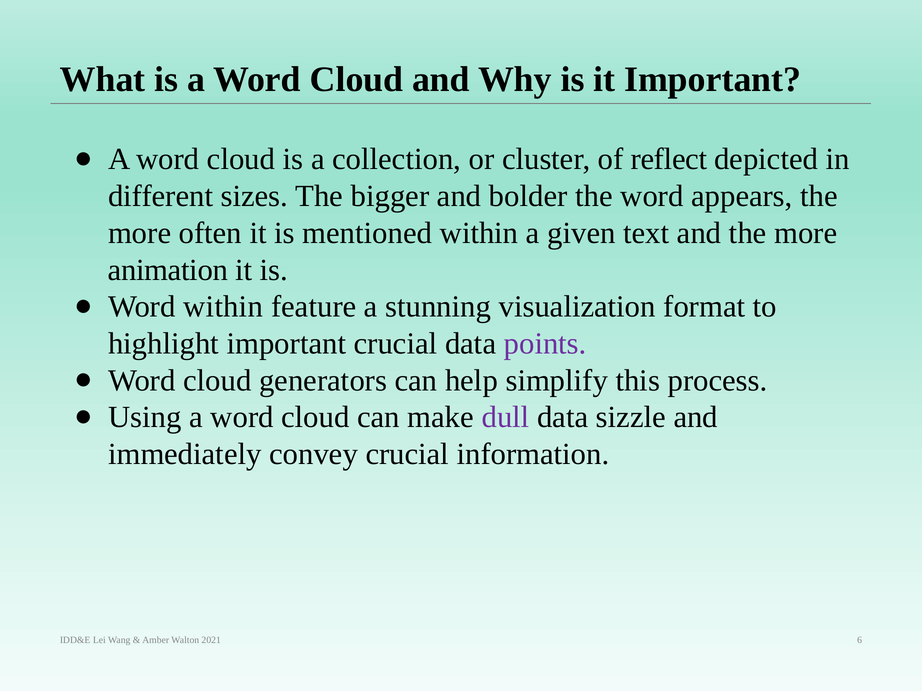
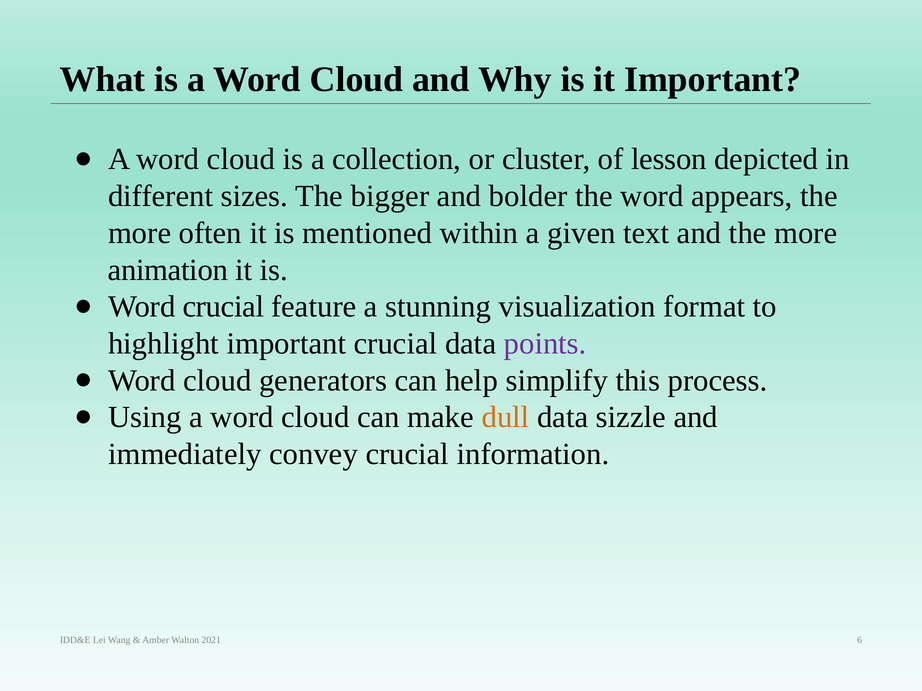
reflect: reflect -> lesson (669, 159)
Word within: within -> crucial (223, 307)
dull colour: purple -> orange (506, 418)
